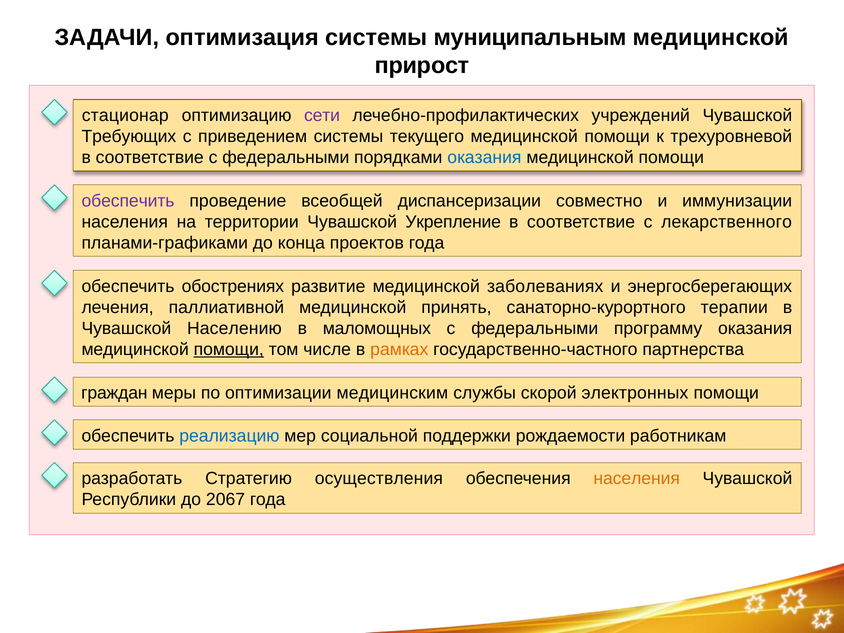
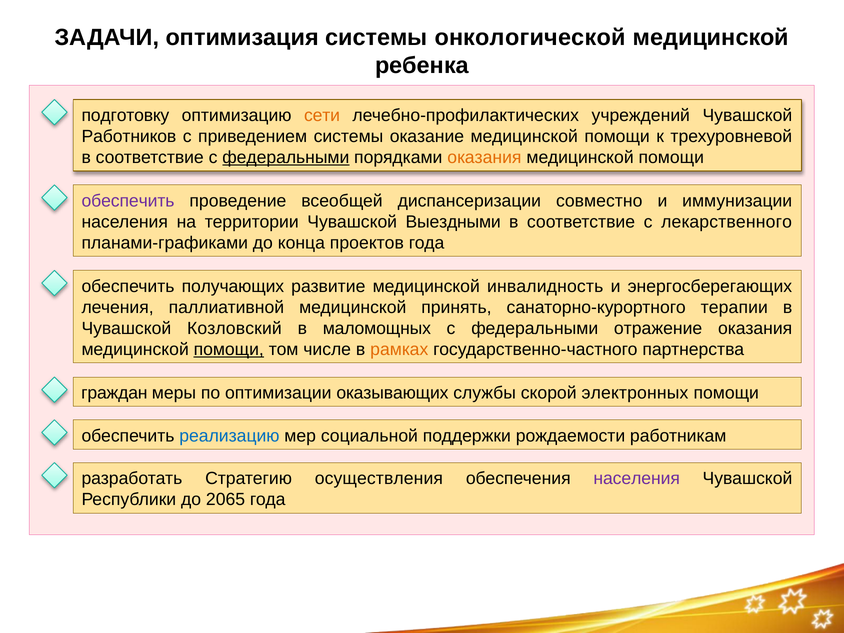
муниципальным: муниципальным -> онкологической (530, 37)
прирост: прирост -> ребенка (422, 66)
стационар: стационар -> подготовку (125, 115)
сети colour: purple -> orange (322, 115)
Требующих: Требующих -> Работников (129, 137)
текущего: текущего -> оказание (427, 137)
федеральными underline: none -> present (286, 158)
оказания colour: blue -> orange (484, 158)
Укрепление: Укрепление -> Выездными (453, 222)
обострениях: обострениях -> получающих (233, 286)
заболеваниях: заболеваниях -> инвалидность (545, 286)
Населению: Населению -> Козловский (234, 328)
программу: программу -> отражение (658, 328)
медицинским: медицинским -> оказывающих (393, 393)
населения colour: orange -> purple (637, 478)
2067: 2067 -> 2065 (226, 500)
